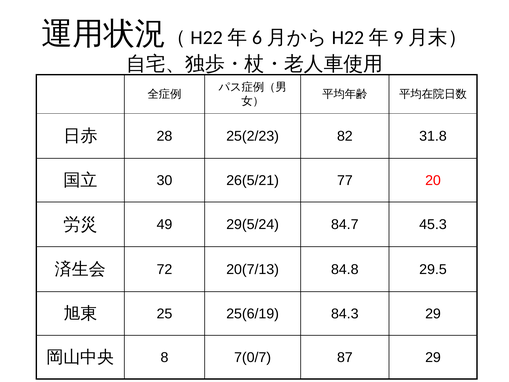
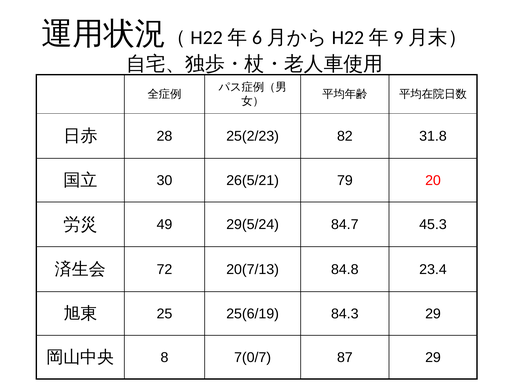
77: 77 -> 79 (345, 180)
29.5: 29.5 -> 23.4 (433, 269)
